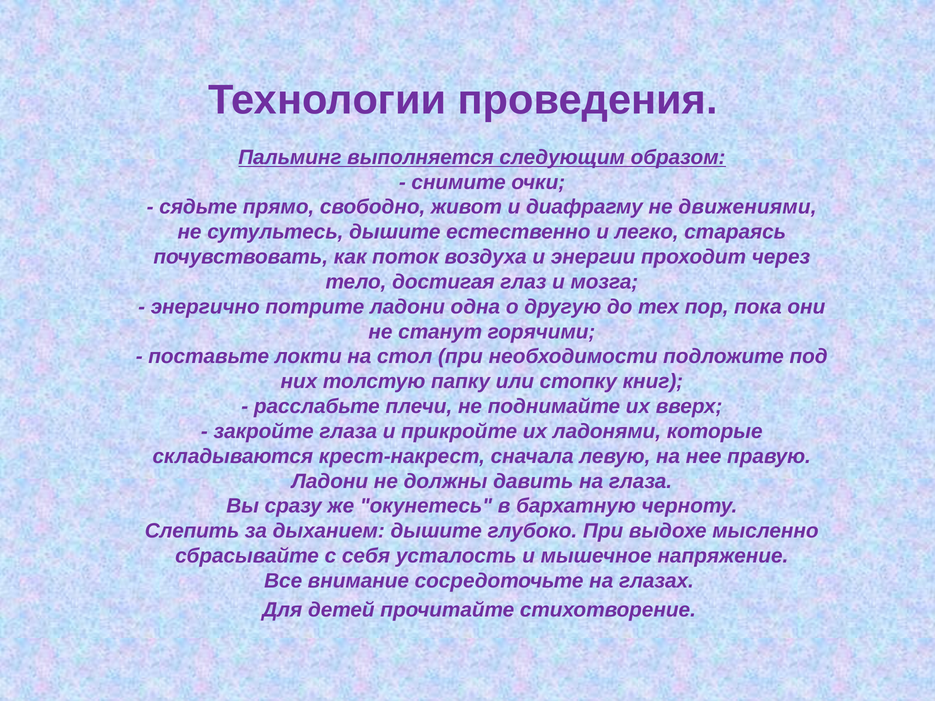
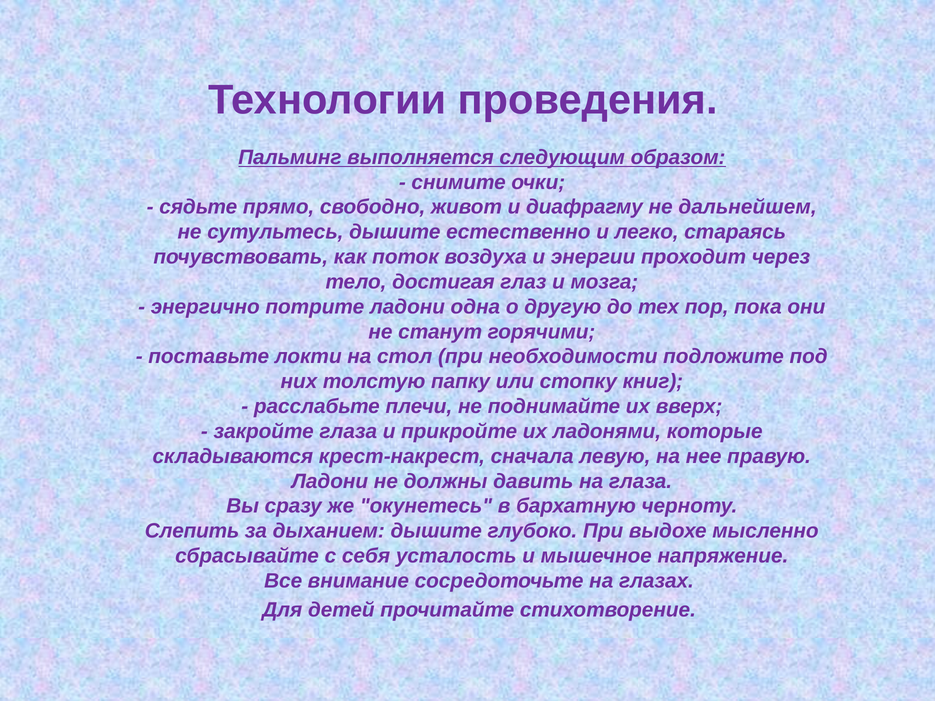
движениями: движениями -> дальнейшем (748, 207)
